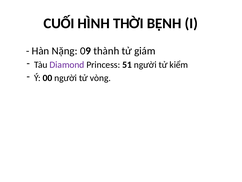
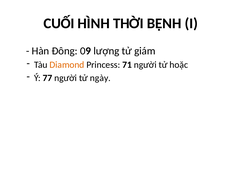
Nặng: Nặng -> Đông (65, 51)
thành: thành -> lượng (106, 51)
Diamond colour: purple -> orange (67, 65)
51: 51 -> 71 (127, 65)
kiểm: kiểm -> hoặc (179, 65)
00: 00 -> 77 (47, 78)
vòng: vòng -> ngày (100, 78)
